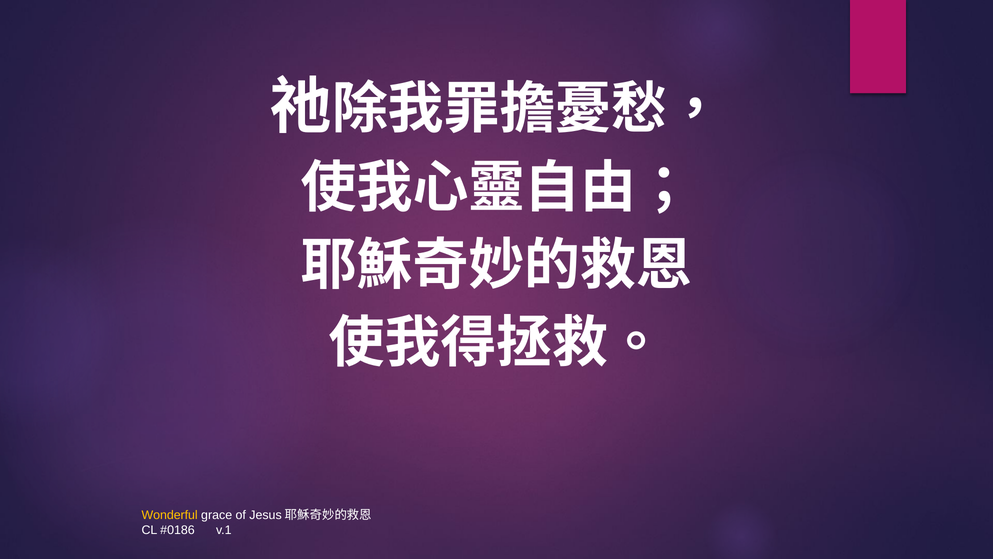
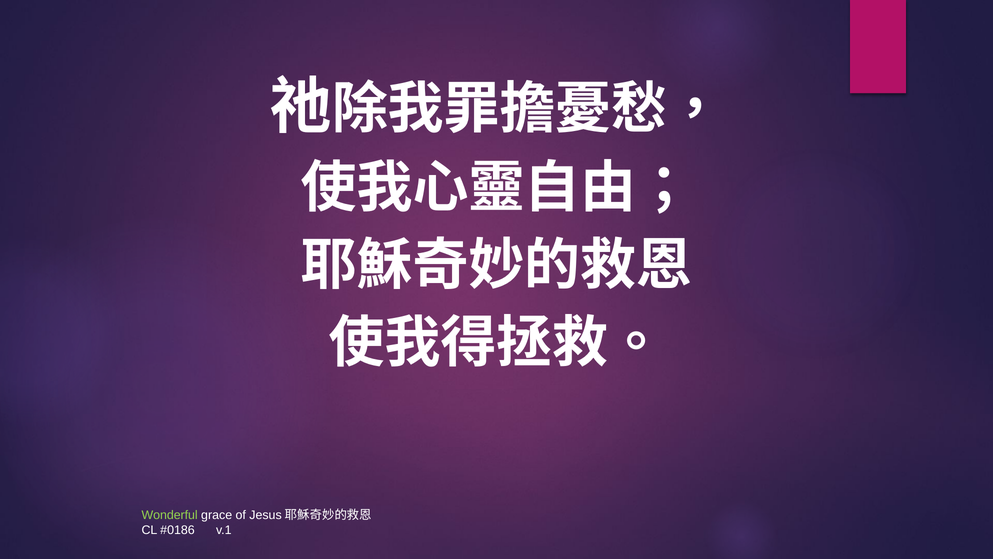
Wonderful colour: yellow -> light green (170, 515)
